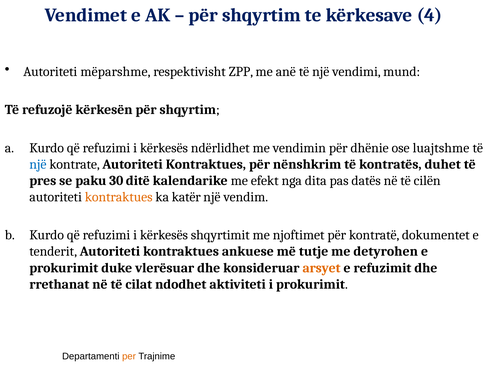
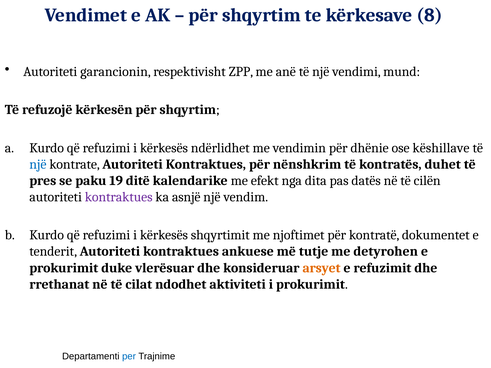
4: 4 -> 8 (430, 15)
mëparshme: mëparshme -> garancionin (116, 72)
luajtshme: luajtshme -> këshillave (441, 148)
30: 30 -> 19 (116, 181)
kontraktues colour: orange -> purple (119, 197)
katër: katër -> asnjë (186, 197)
per colour: orange -> blue (129, 357)
